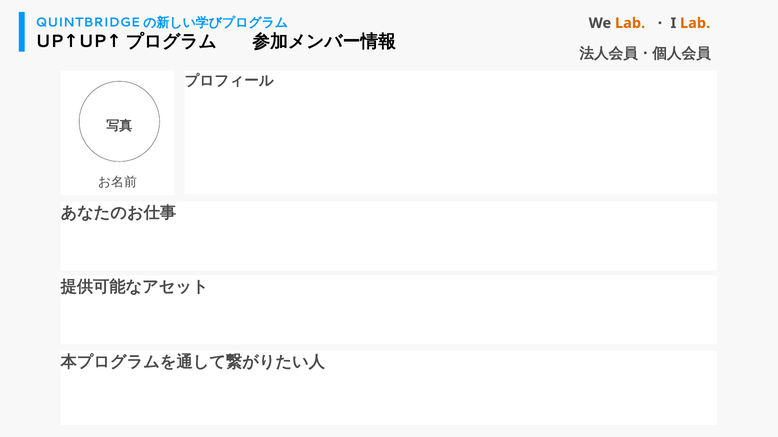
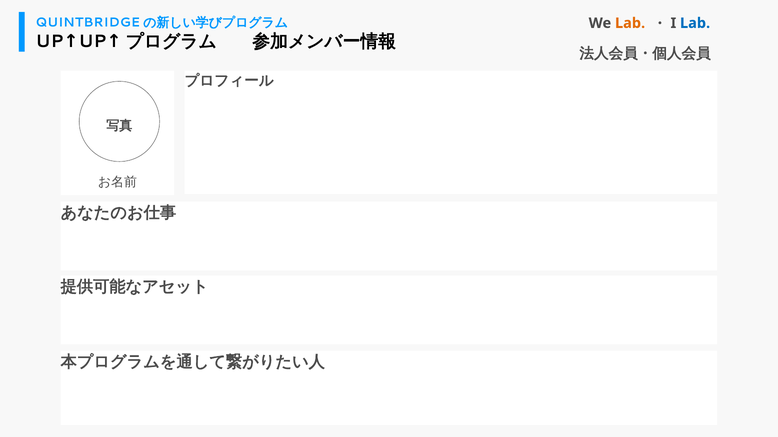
Lab colour: orange -> blue (695, 23)
